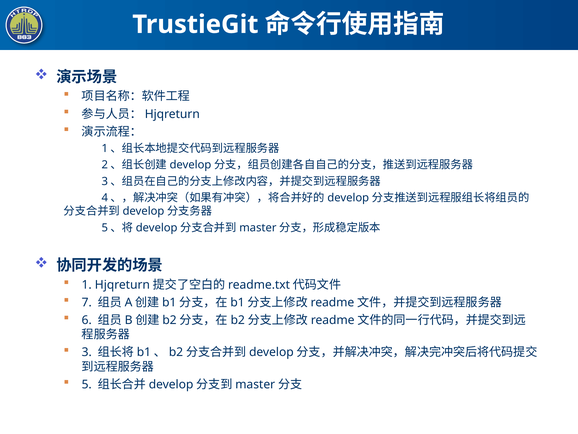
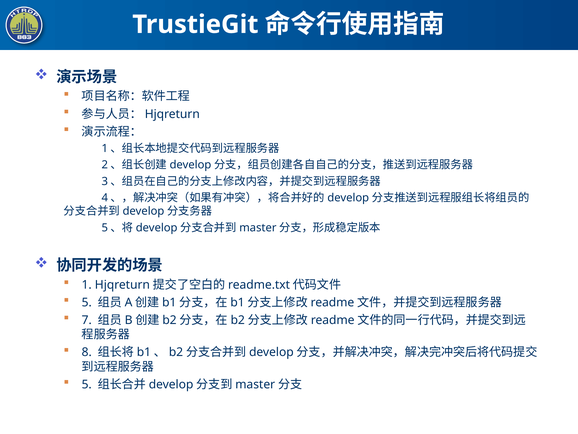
7: 7 -> 5 (87, 302)
6: 6 -> 7 (87, 320)
3: 3 -> 8 (87, 352)
